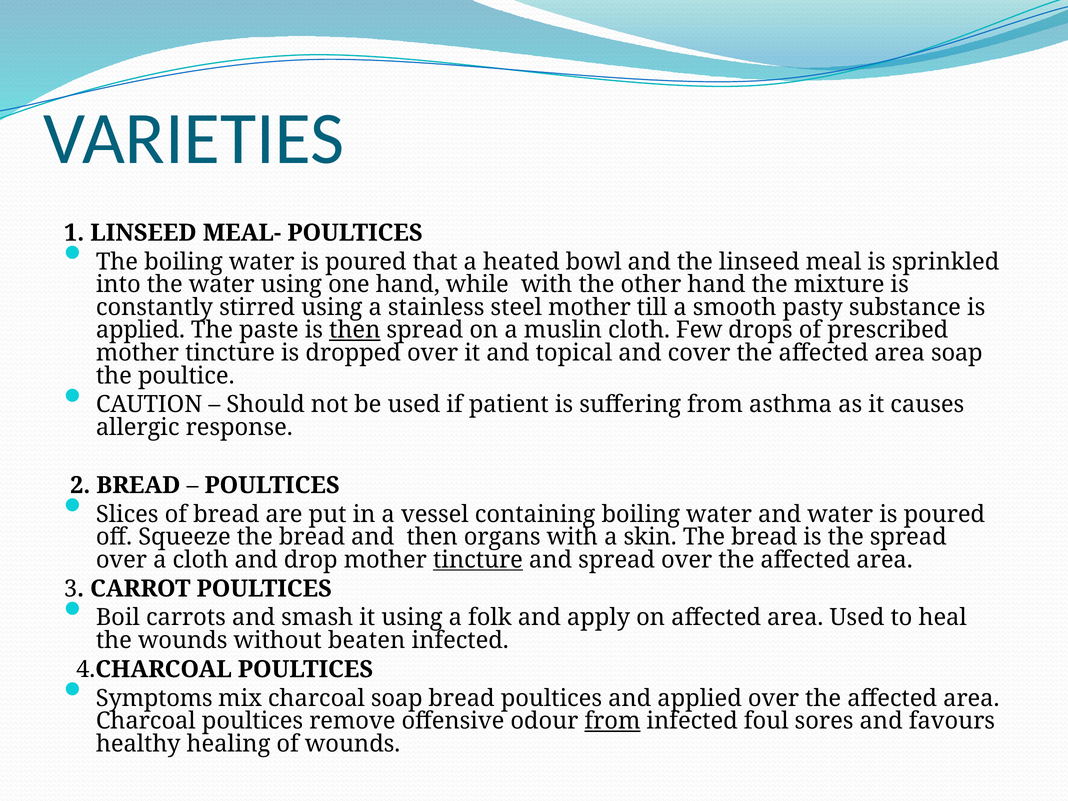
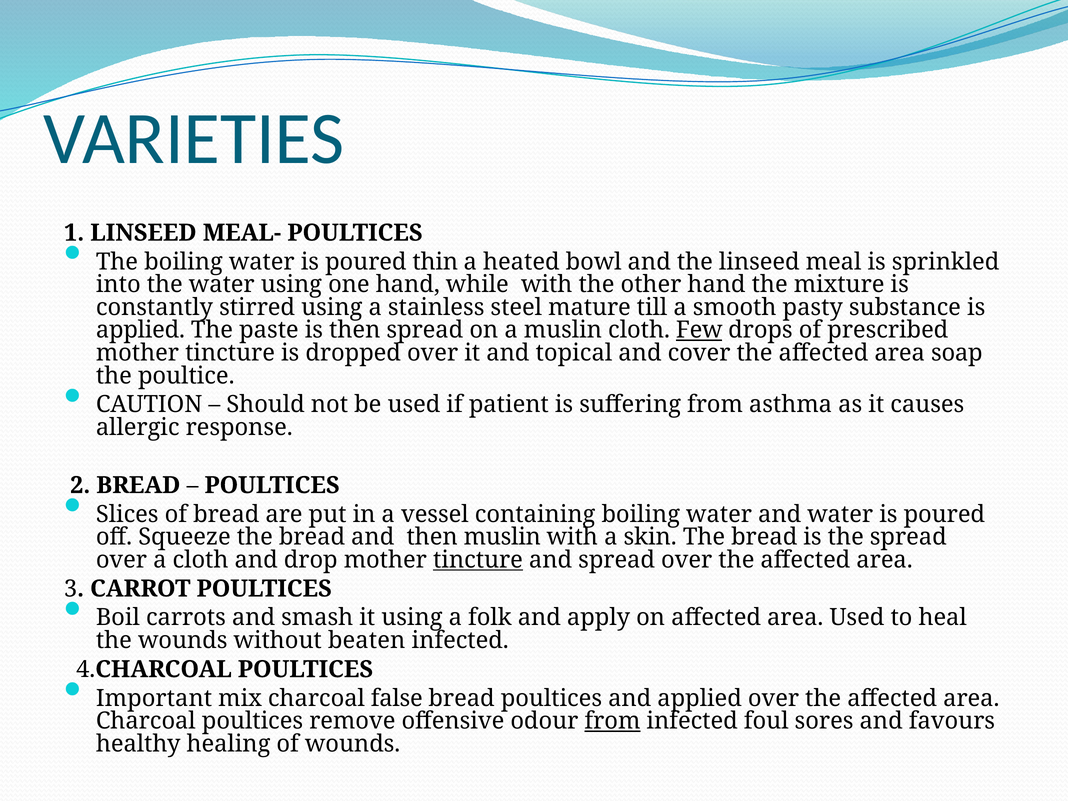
that: that -> thin (435, 262)
steel mother: mother -> mature (589, 307)
then underline: present -> none (355, 330)
Few underline: none -> present (699, 330)
then organs: organs -> muslin (502, 537)
Symptoms: Symptoms -> Important (154, 698)
charcoal soap: soap -> false (397, 698)
